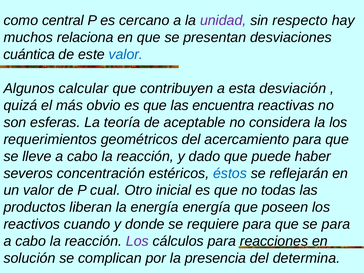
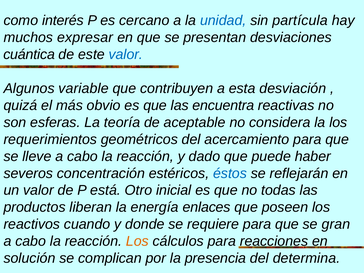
central: central -> interés (63, 20)
unidad colour: purple -> blue (223, 20)
respecto: respecto -> partícula (300, 20)
relaciona: relaciona -> expresar (85, 37)
calcular: calcular -> variable (84, 88)
cual: cual -> está (105, 190)
energía energía: energía -> enlaces (207, 207)
se para: para -> gran (336, 224)
Los colour: purple -> orange (137, 241)
